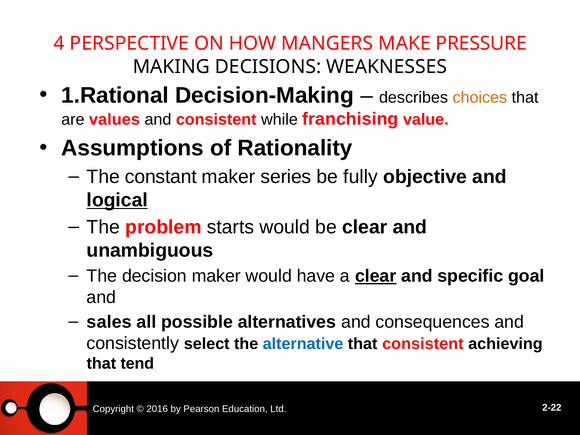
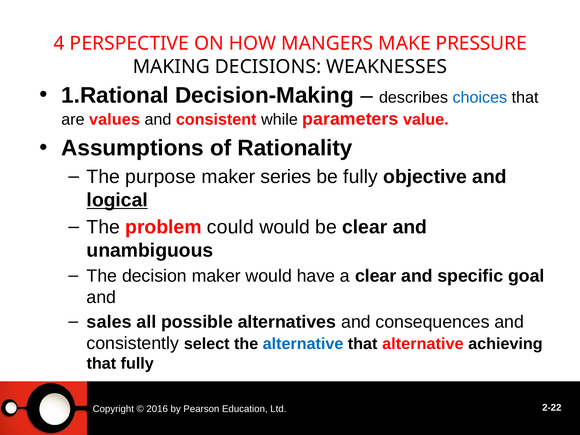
choices colour: orange -> blue (480, 97)
franchising: franchising -> parameters (350, 119)
constant: constant -> purpose (161, 177)
starts: starts -> could (230, 227)
clear underline: present -> none (376, 276)
that consistent: consistent -> alternative (423, 344)
that tend: tend -> fully (137, 364)
